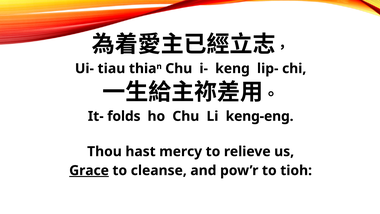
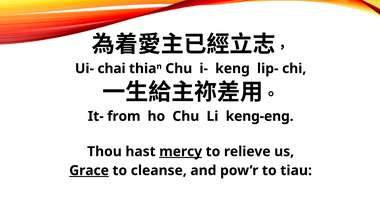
tiau: tiau -> chai (112, 68)
folds: folds -> from (124, 116)
mercy underline: none -> present (181, 151)
tioh: tioh -> tiau (296, 170)
